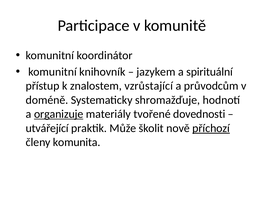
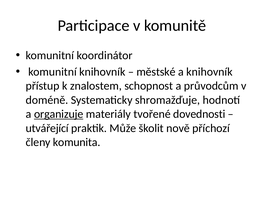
jazykem: jazykem -> městské (156, 72)
a spirituální: spirituální -> knihovník (209, 72)
vzrůstající: vzrůstající -> schopnost (149, 86)
příchozí underline: present -> none (211, 128)
